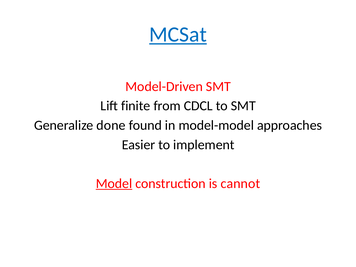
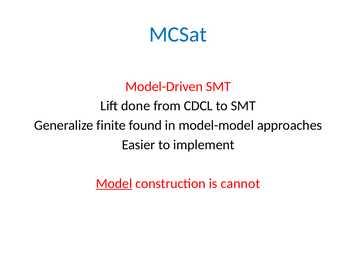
MCSat underline: present -> none (178, 34)
finite: finite -> done (136, 106)
done: done -> finite (111, 125)
